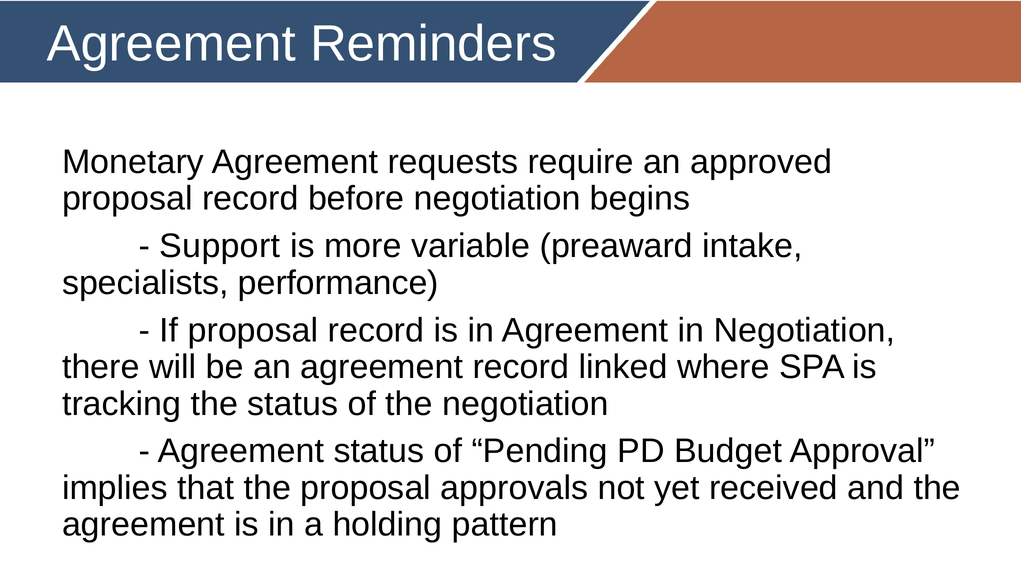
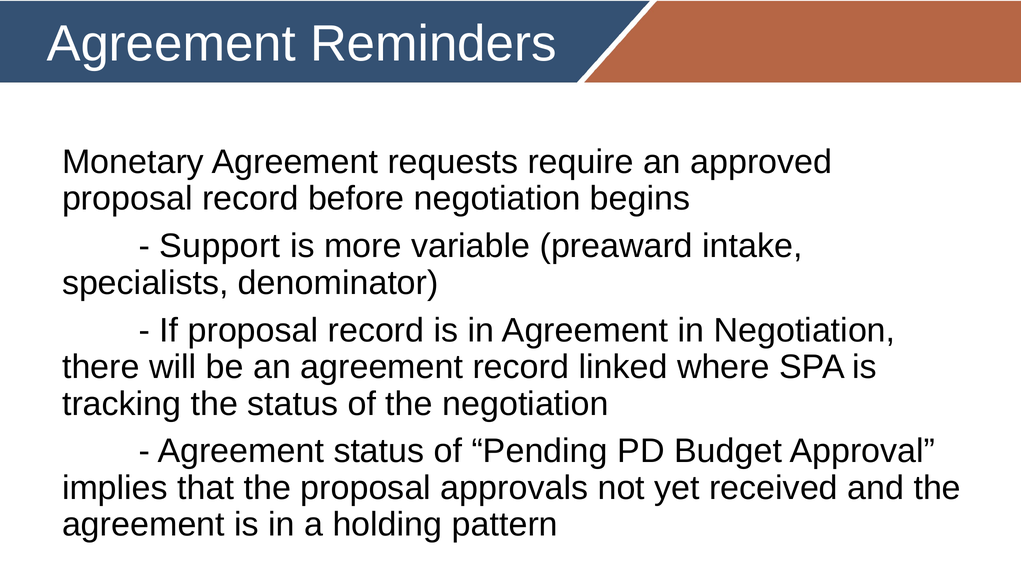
performance: performance -> denominator (338, 283)
